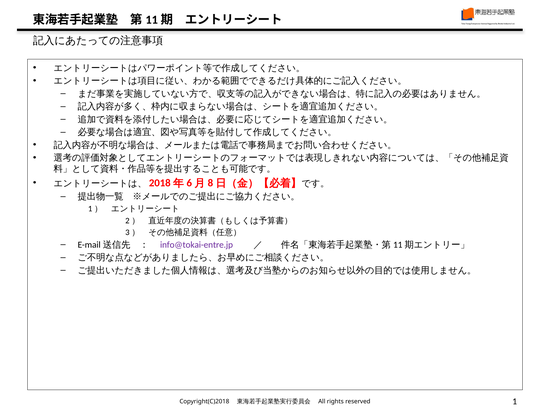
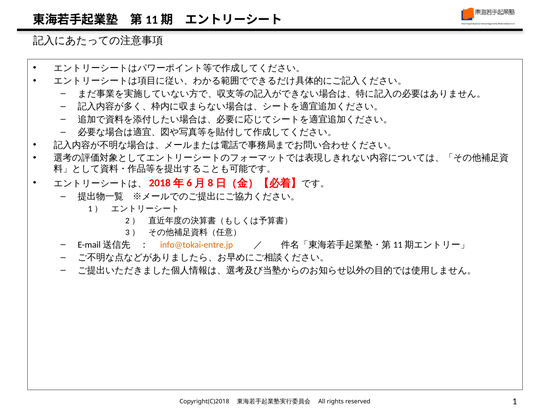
info@tokai-entre.jp colour: purple -> orange (197, 245)
